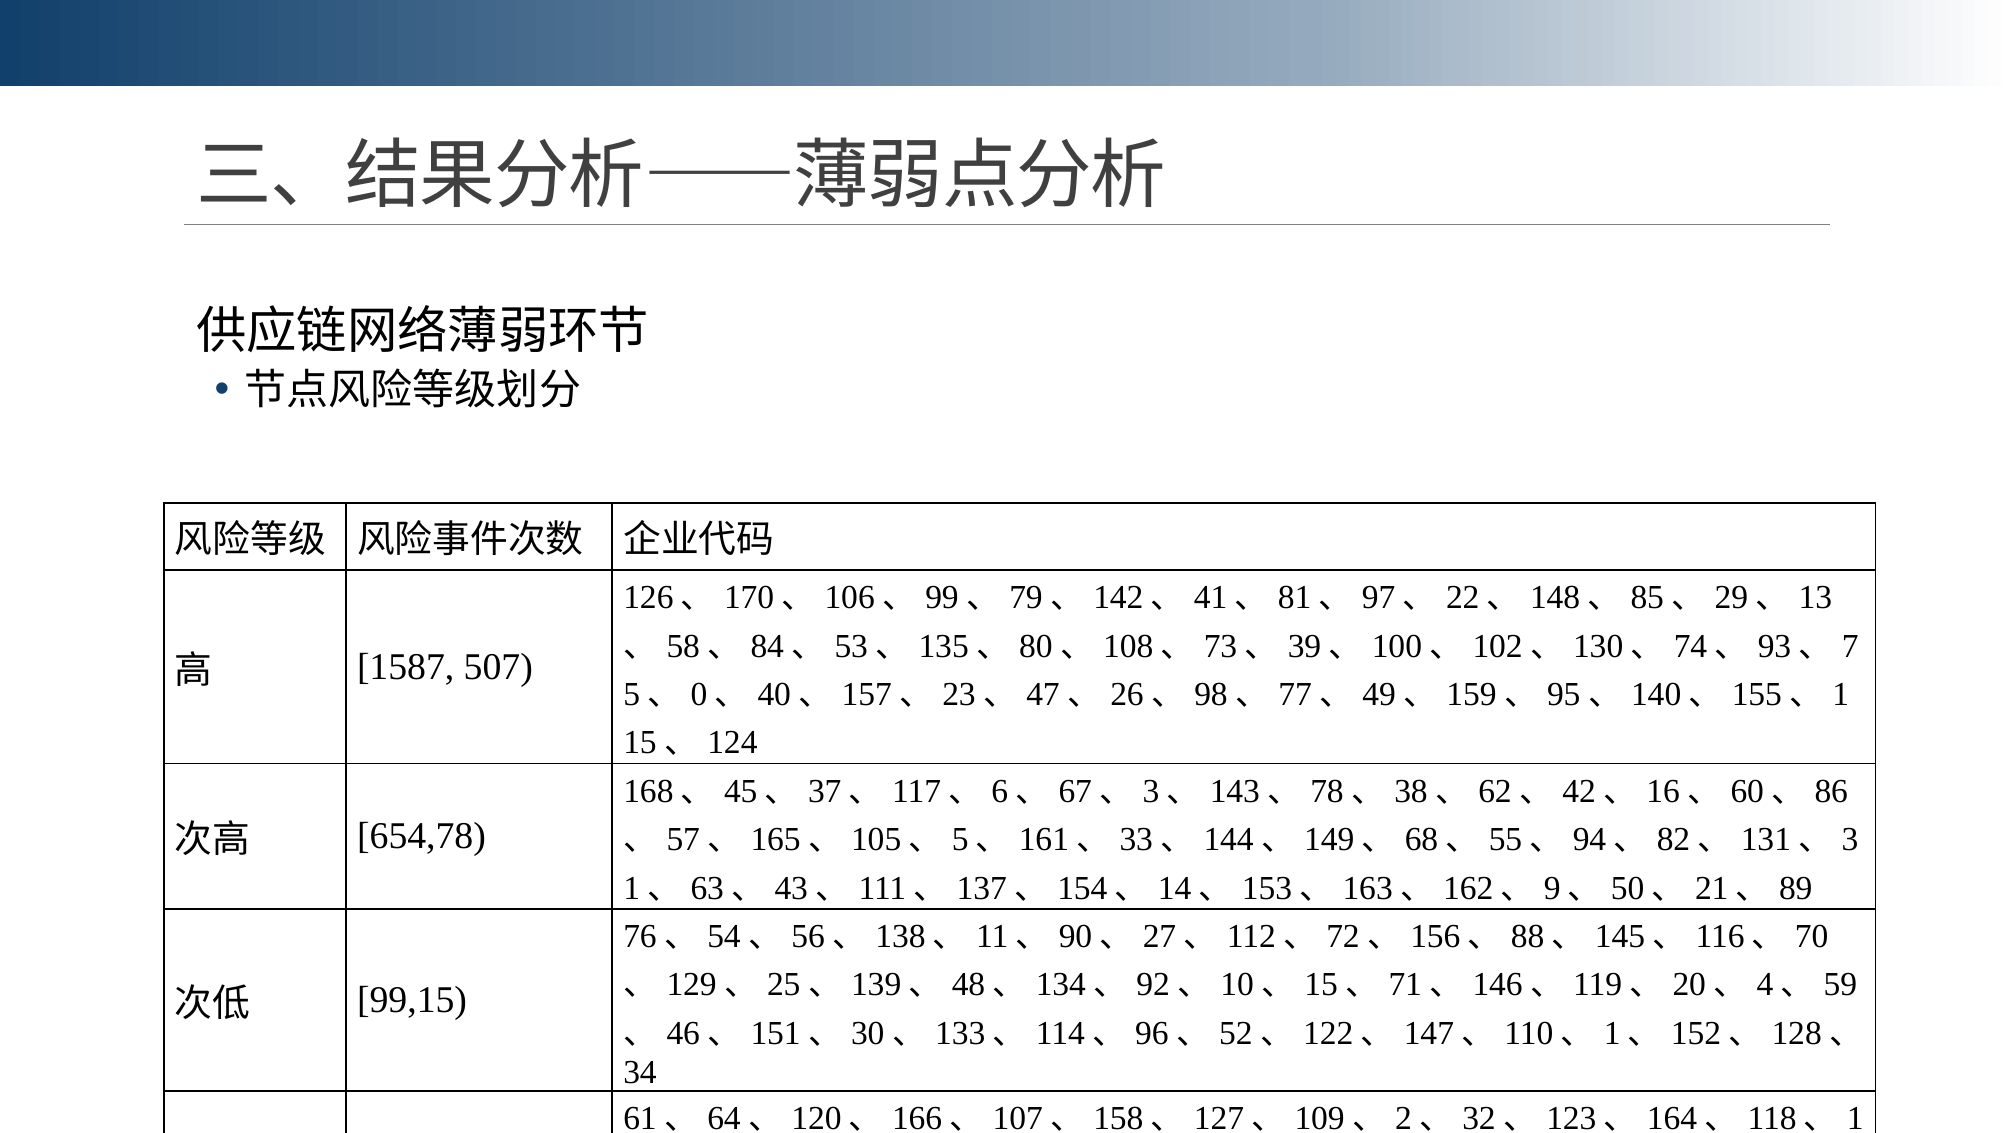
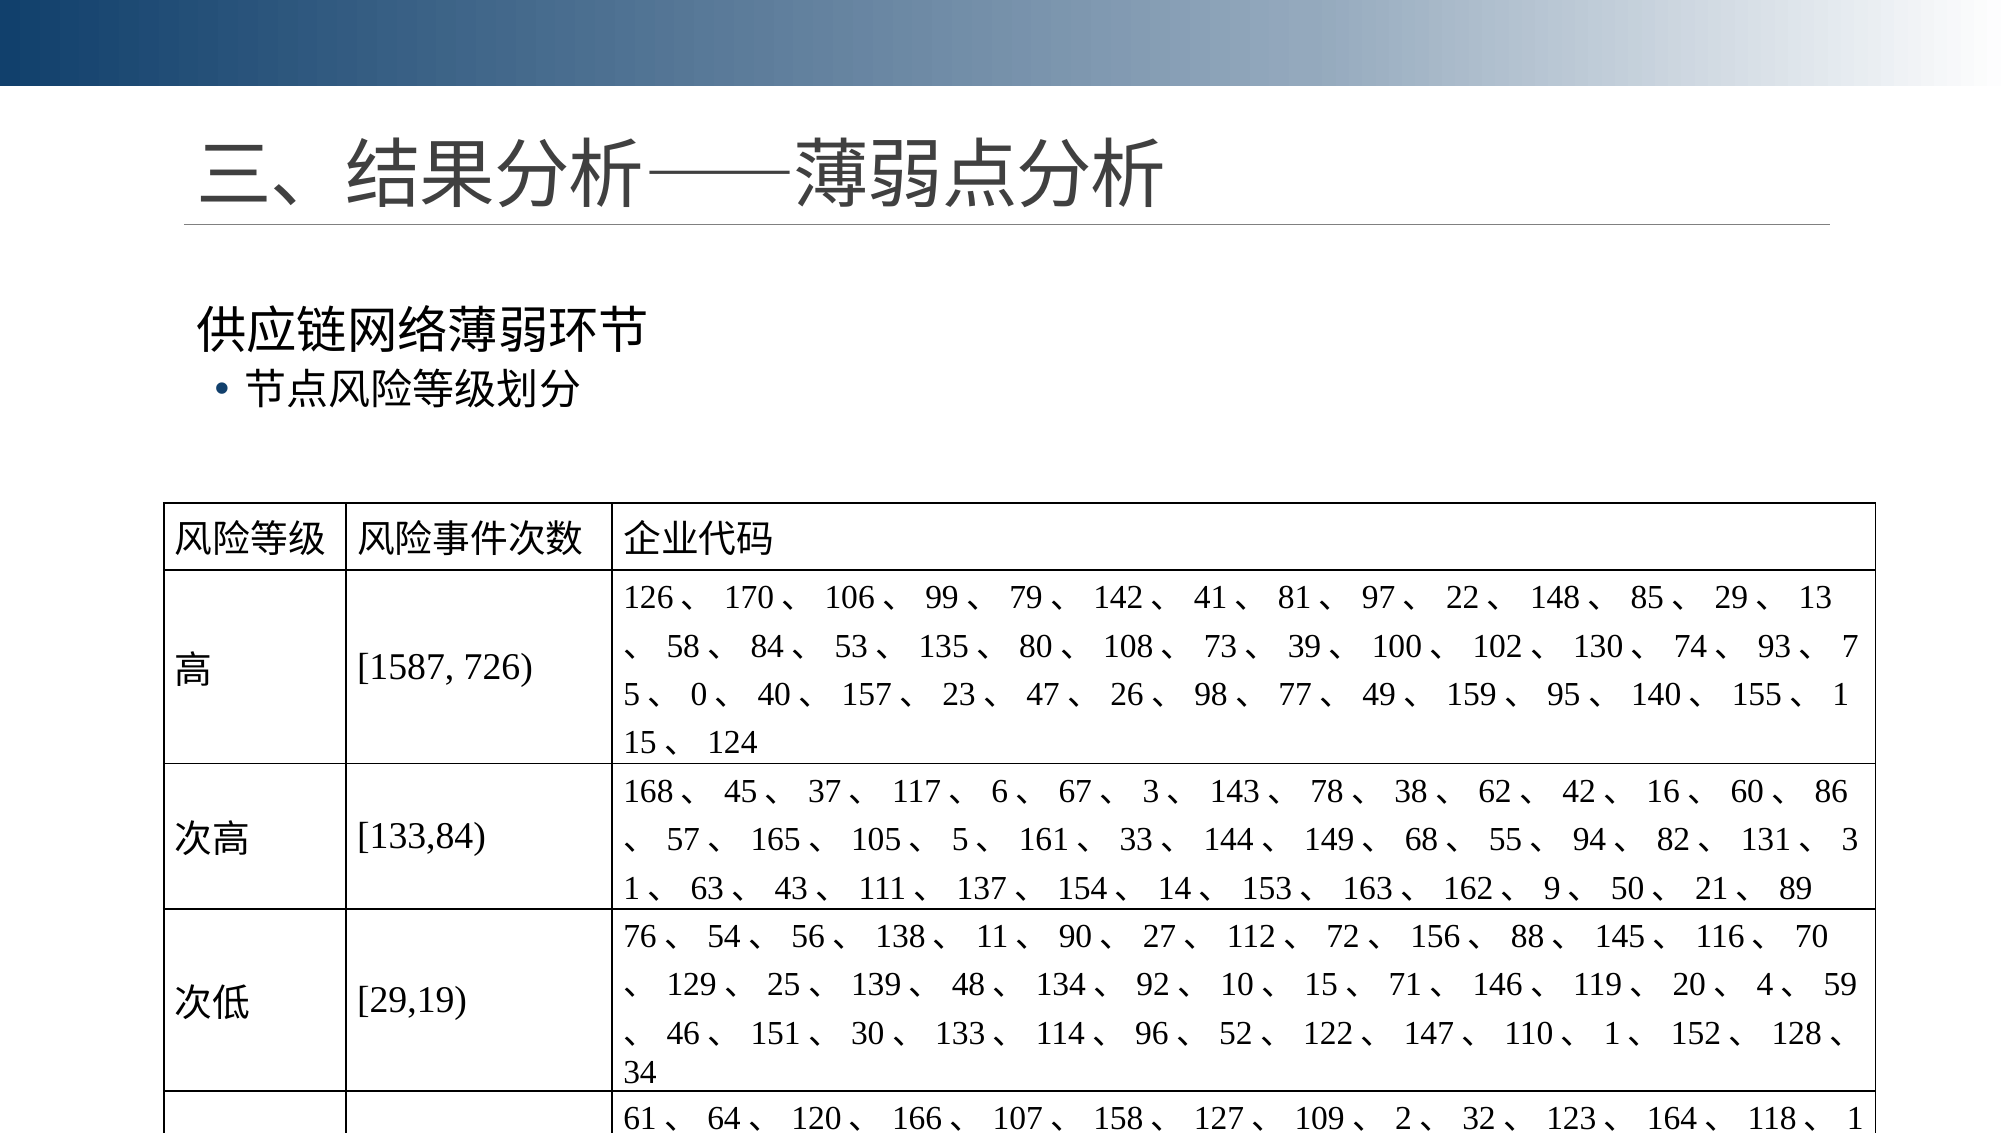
507: 507 -> 726 (498, 667)
654,78: 654,78 -> 133,84 (422, 836)
99,15: 99,15 -> 29,19 (412, 1000)
